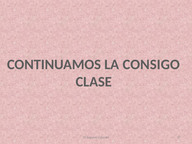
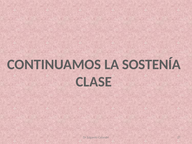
CONSIGO: CONSIGO -> SOSTENÍA (151, 64)
